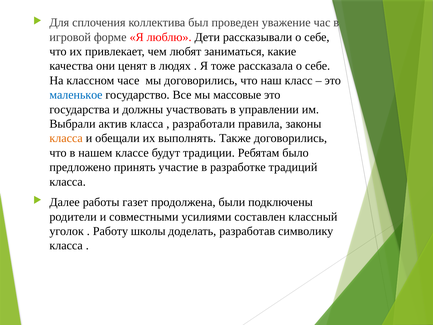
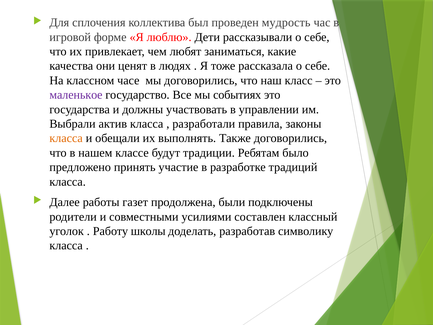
уважение: уважение -> мудрость (286, 23)
маленькое colour: blue -> purple (76, 95)
массовые: массовые -> событиях (237, 95)
